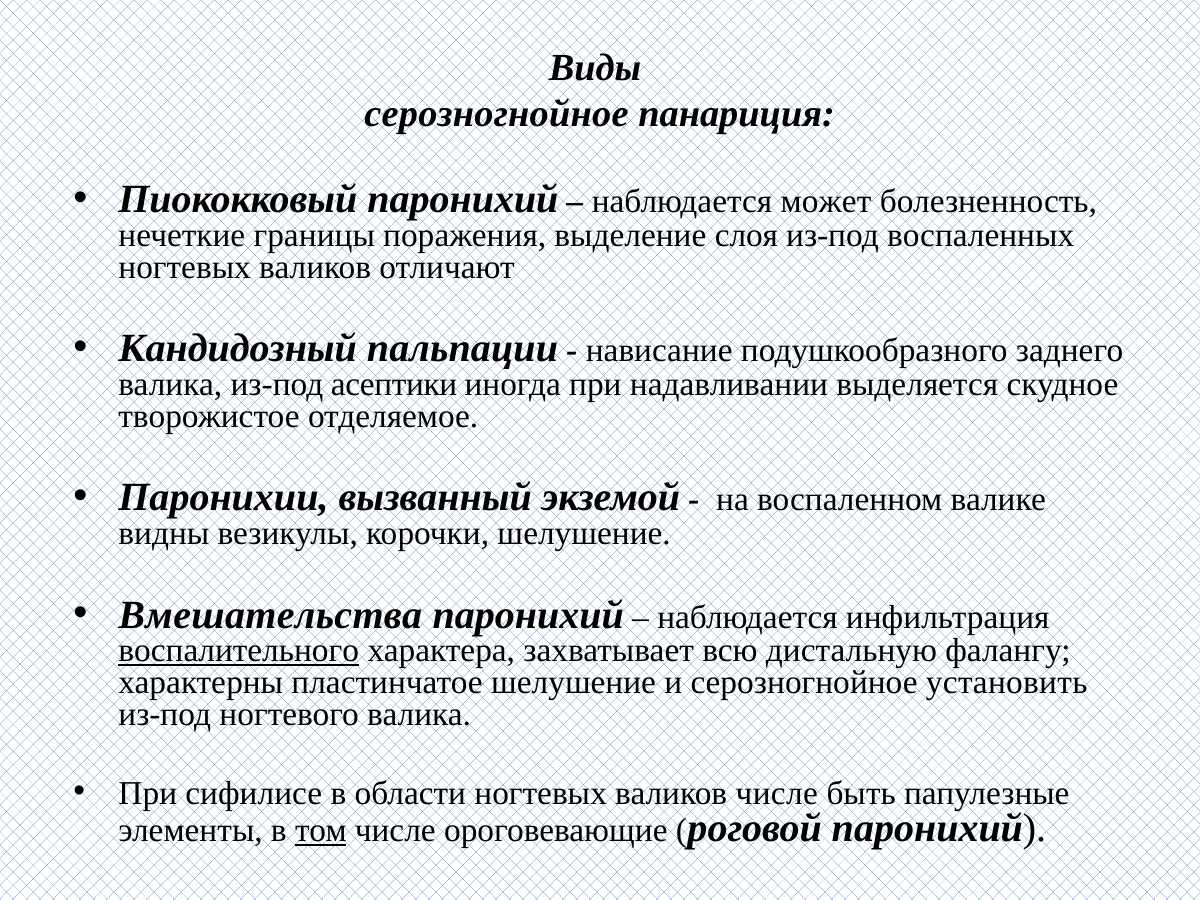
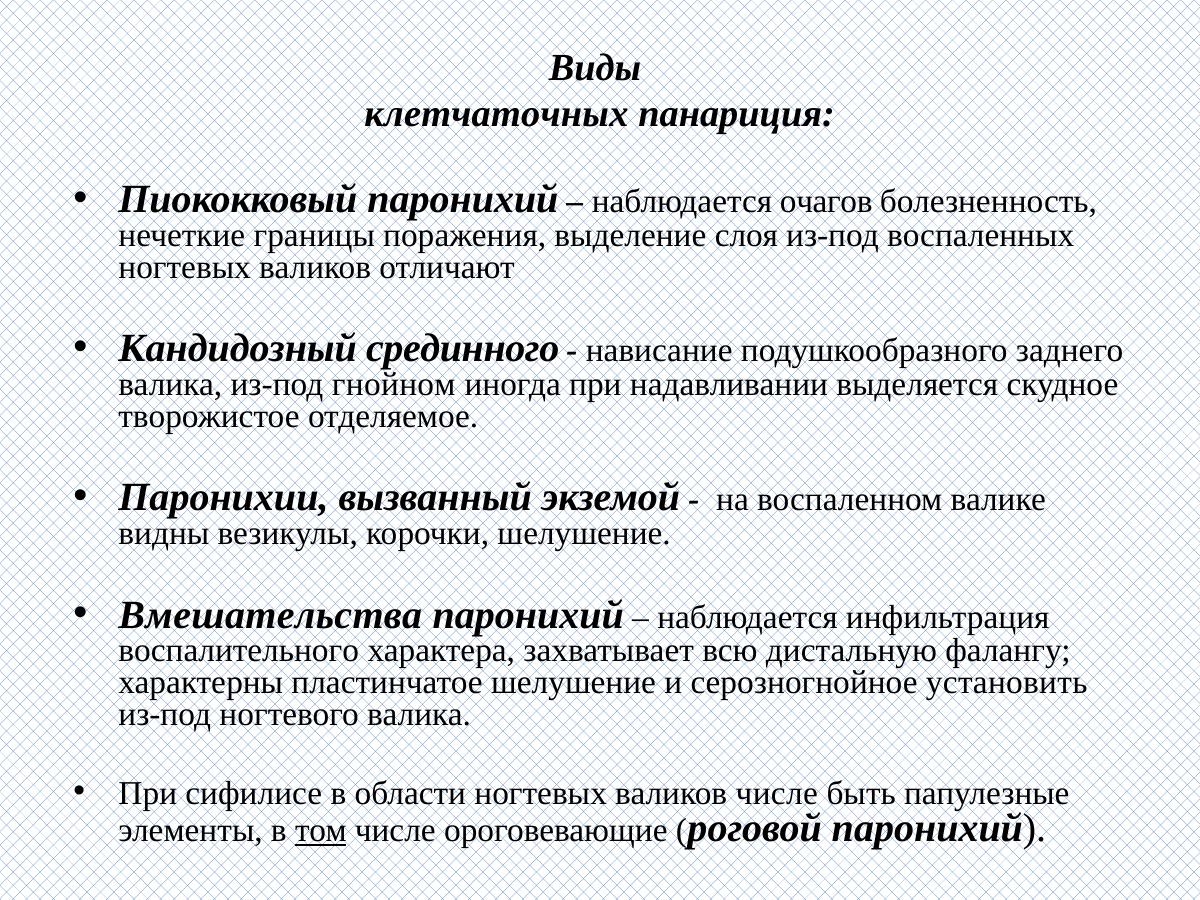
серозногнойное: серозногнойное -> клетчаточных (496, 114)
может: может -> очагов (826, 202)
пальпации: пальпации -> срединного (463, 349)
асептики: асептики -> гнойном (394, 384)
воспалительного underline: present -> none (239, 650)
